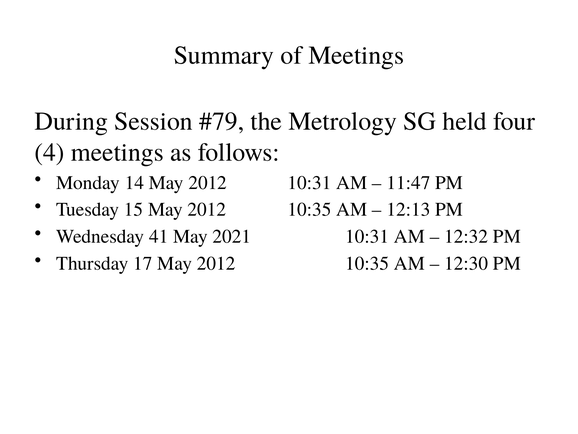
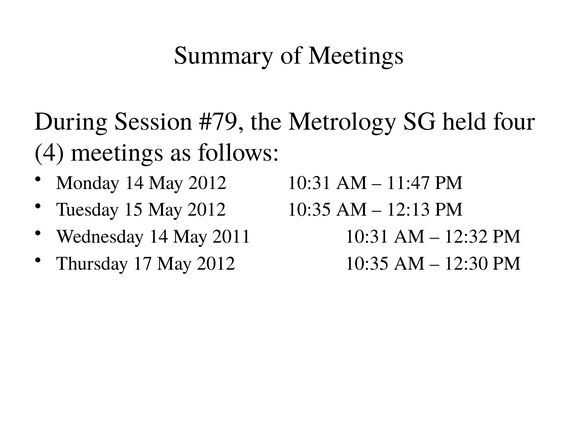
Wednesday 41: 41 -> 14 (159, 236)
2021: 2021 -> 2011 (232, 236)
